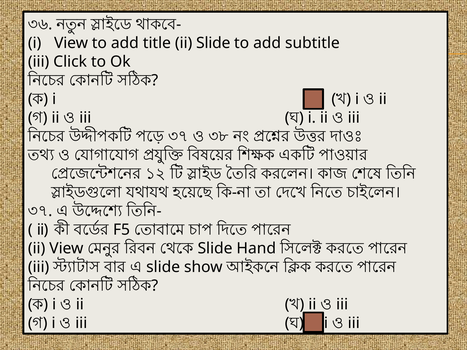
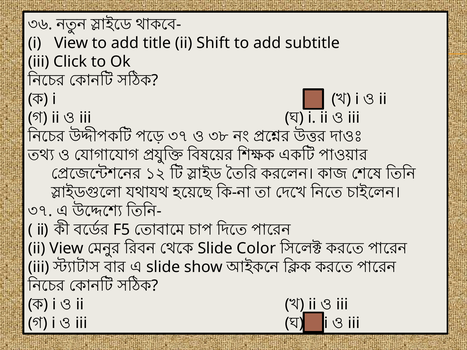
ii Slide: Slide -> Shift (213, 43)
Hand: Hand -> Color (256, 249)
